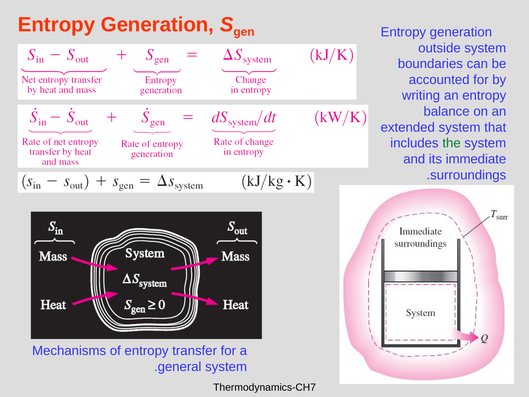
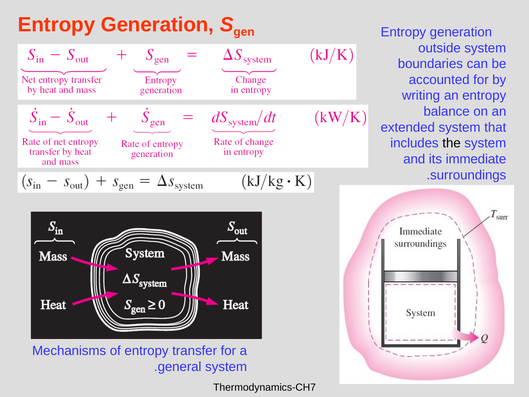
the colour: green -> black (452, 143)
